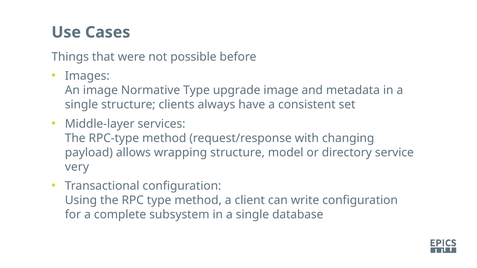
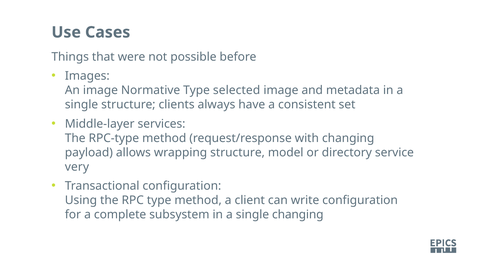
upgrade: upgrade -> selected (237, 90)
single database: database -> changing (298, 215)
